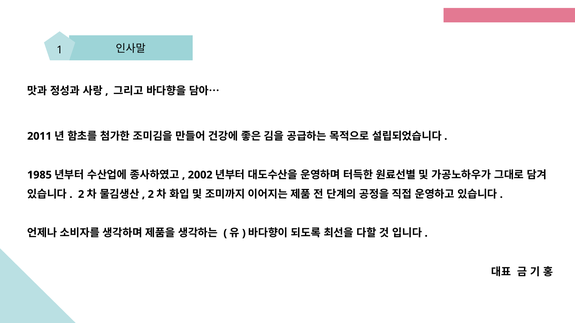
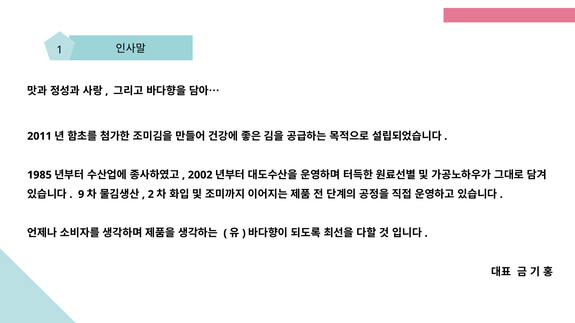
2: 2 -> 9 (81, 195)
